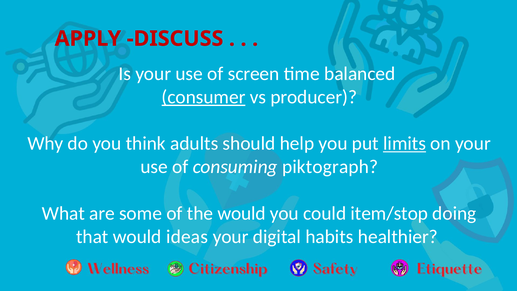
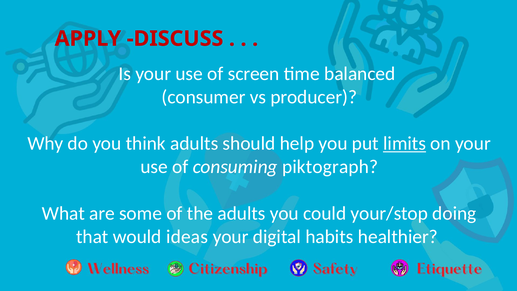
consumer underline: present -> none (203, 97)
the would: would -> adults (242, 213)
item/stop: item/stop -> your/stop (389, 213)
